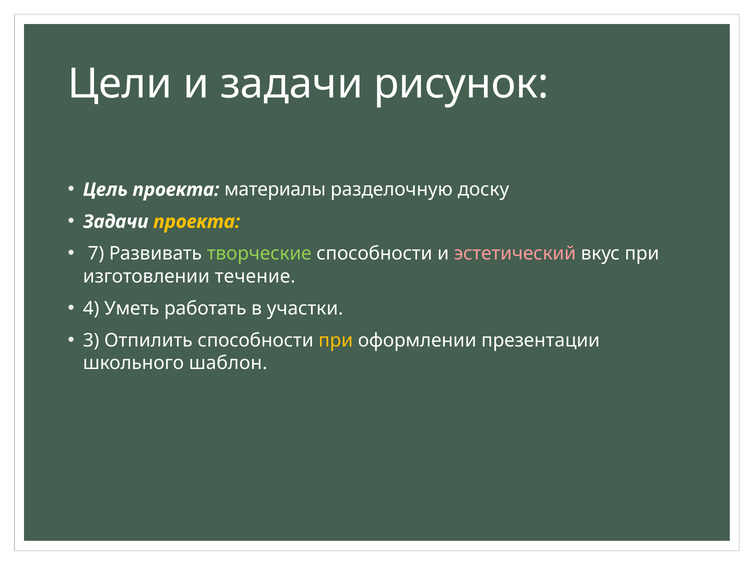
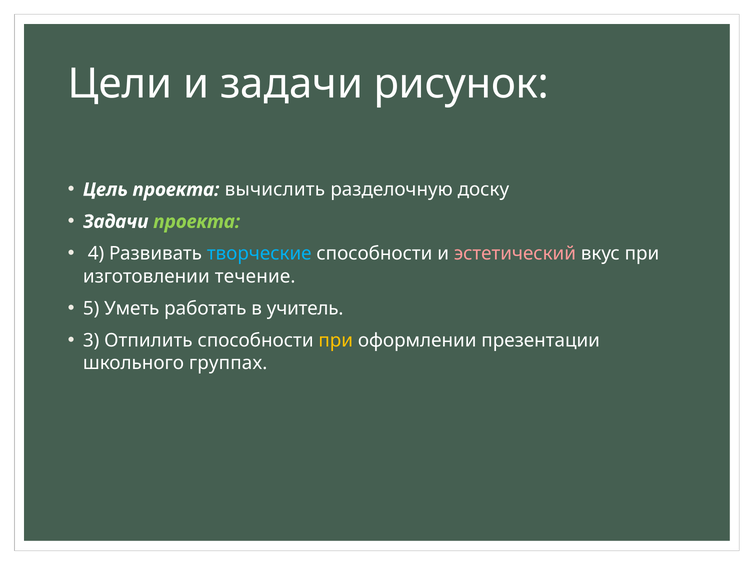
материалы: материалы -> вычислить (275, 190)
проекта colour: yellow -> light green (197, 222)
7: 7 -> 4 (96, 254)
творческие colour: light green -> light blue (259, 254)
4: 4 -> 5 (91, 309)
участки: участки -> учитель (305, 309)
шаблон: шаблон -> группах (228, 363)
